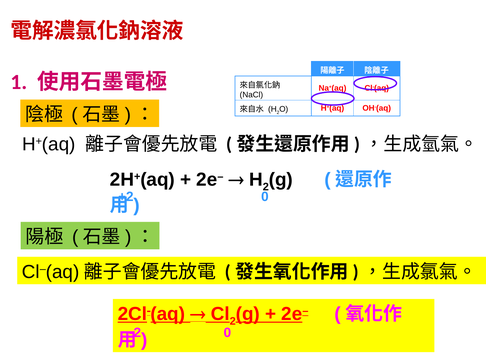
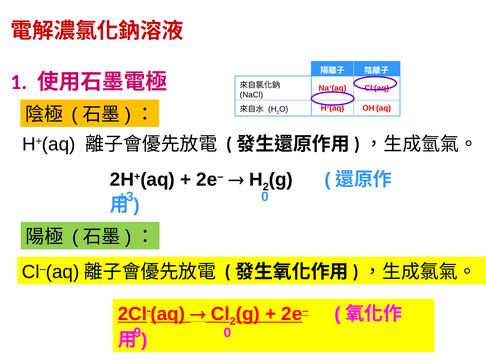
+2: +2 -> +3 (126, 197)
2: 2 -> 9 (137, 333)
